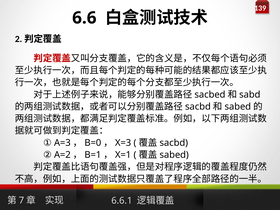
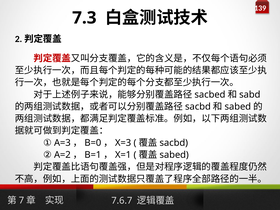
6.6: 6.6 -> 7.3 (84, 18)
6.6.1: 6.6.1 -> 7.6.7 (122, 201)
